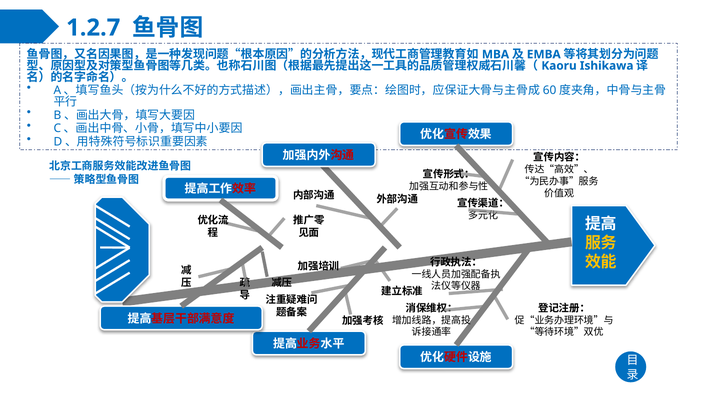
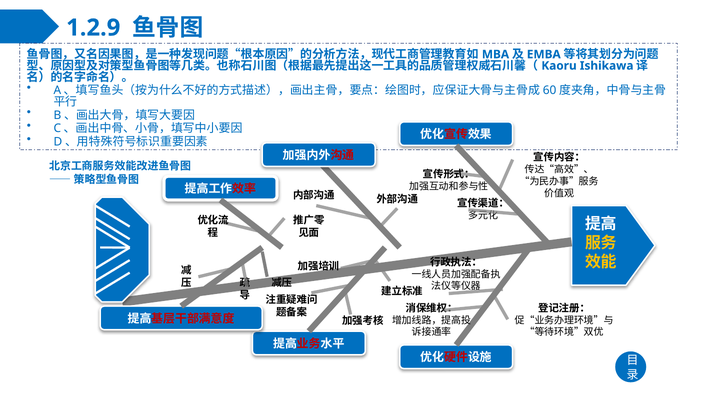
1.2.7: 1.2.7 -> 1.2.9 (93, 28)
